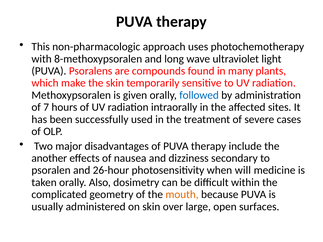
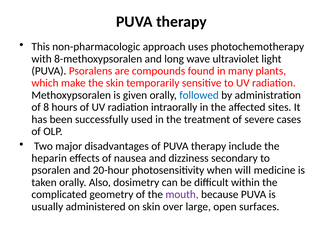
7: 7 -> 8 (46, 107)
another: another -> heparin (49, 158)
26-hour: 26-hour -> 20-hour (111, 170)
mouth colour: orange -> purple (182, 195)
